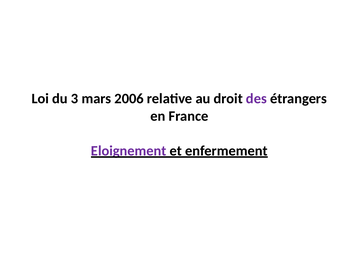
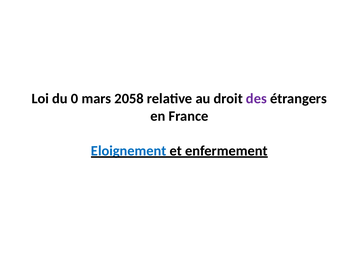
3: 3 -> 0 (75, 99)
2006: 2006 -> 2058 (129, 99)
Eloignement colour: purple -> blue (129, 151)
